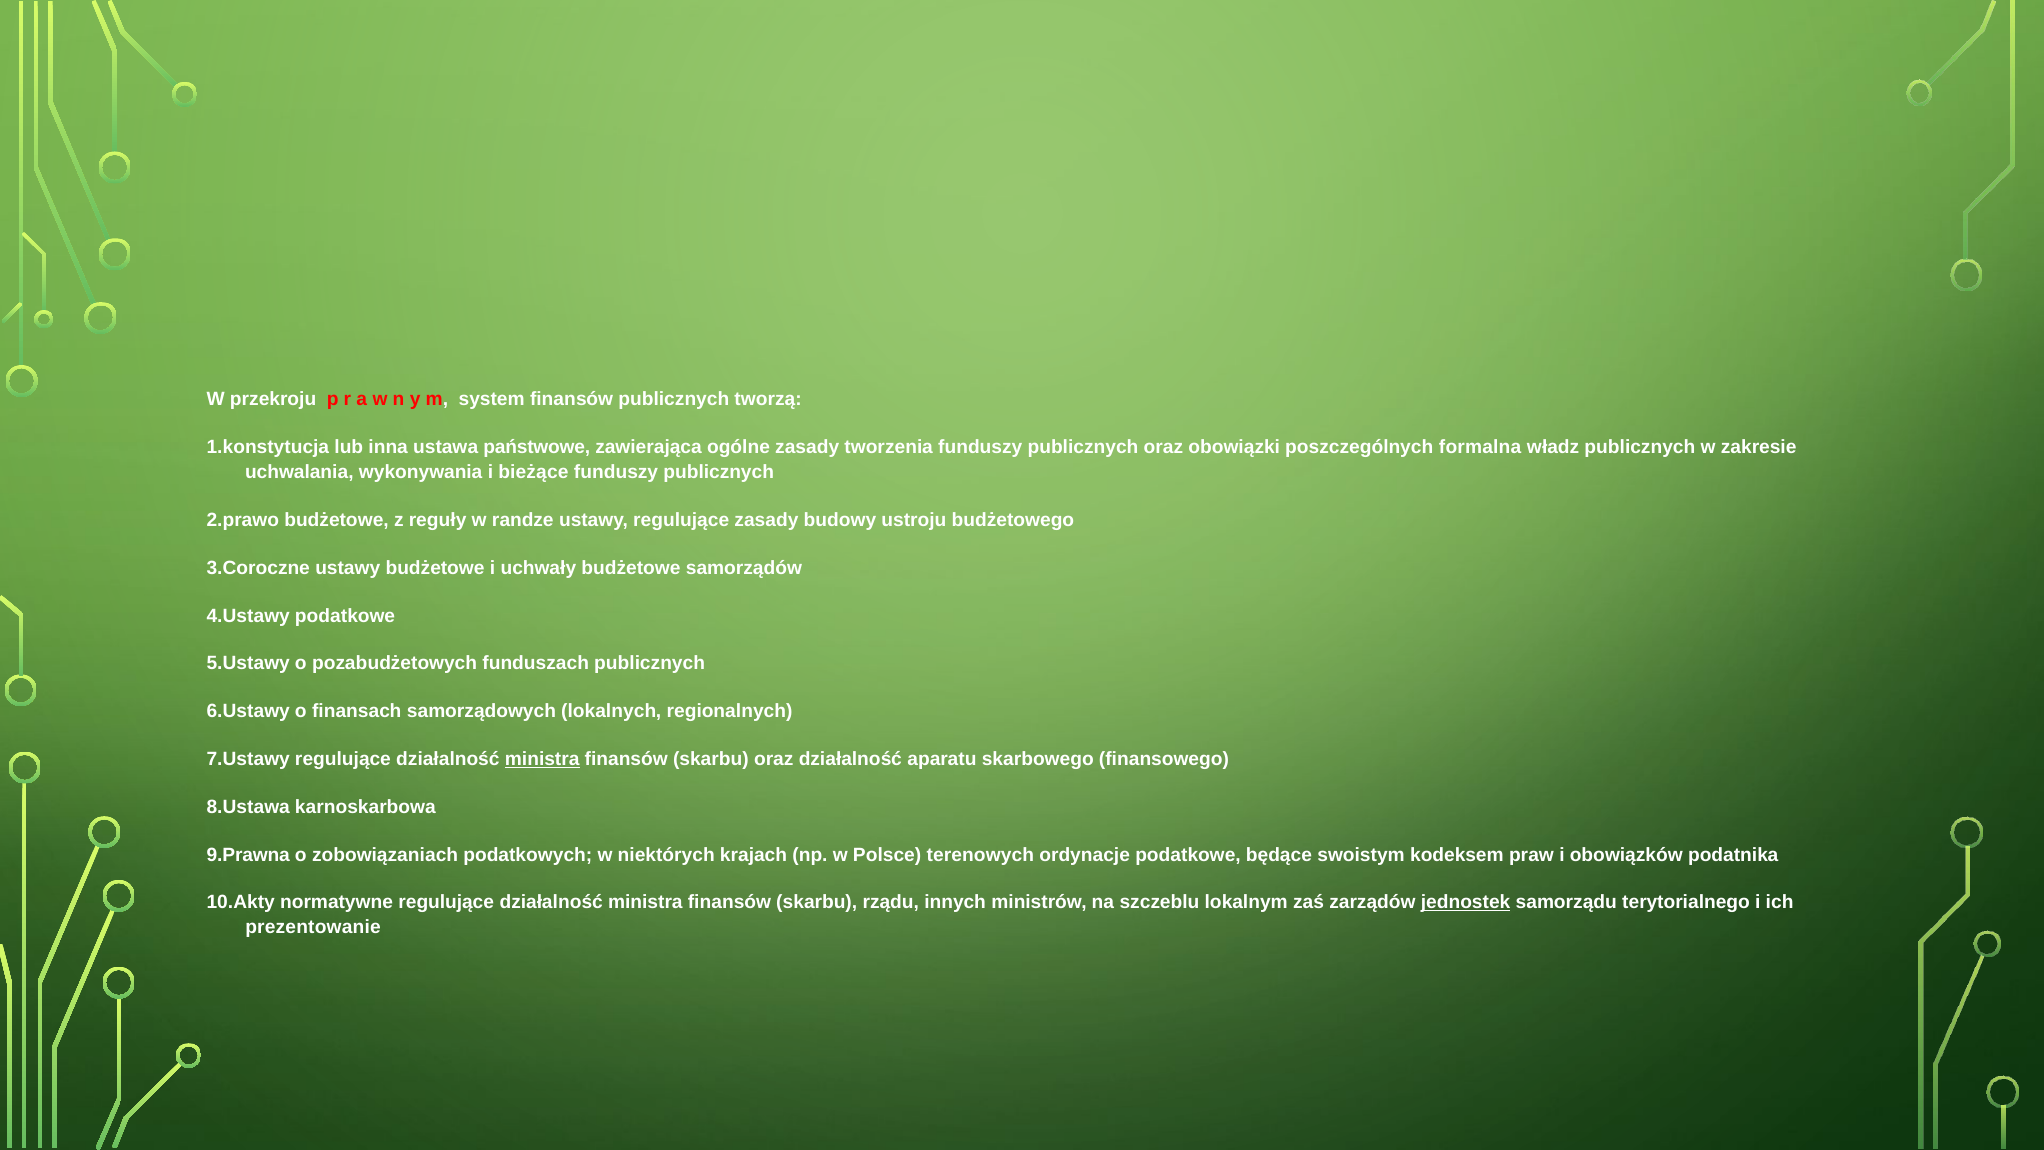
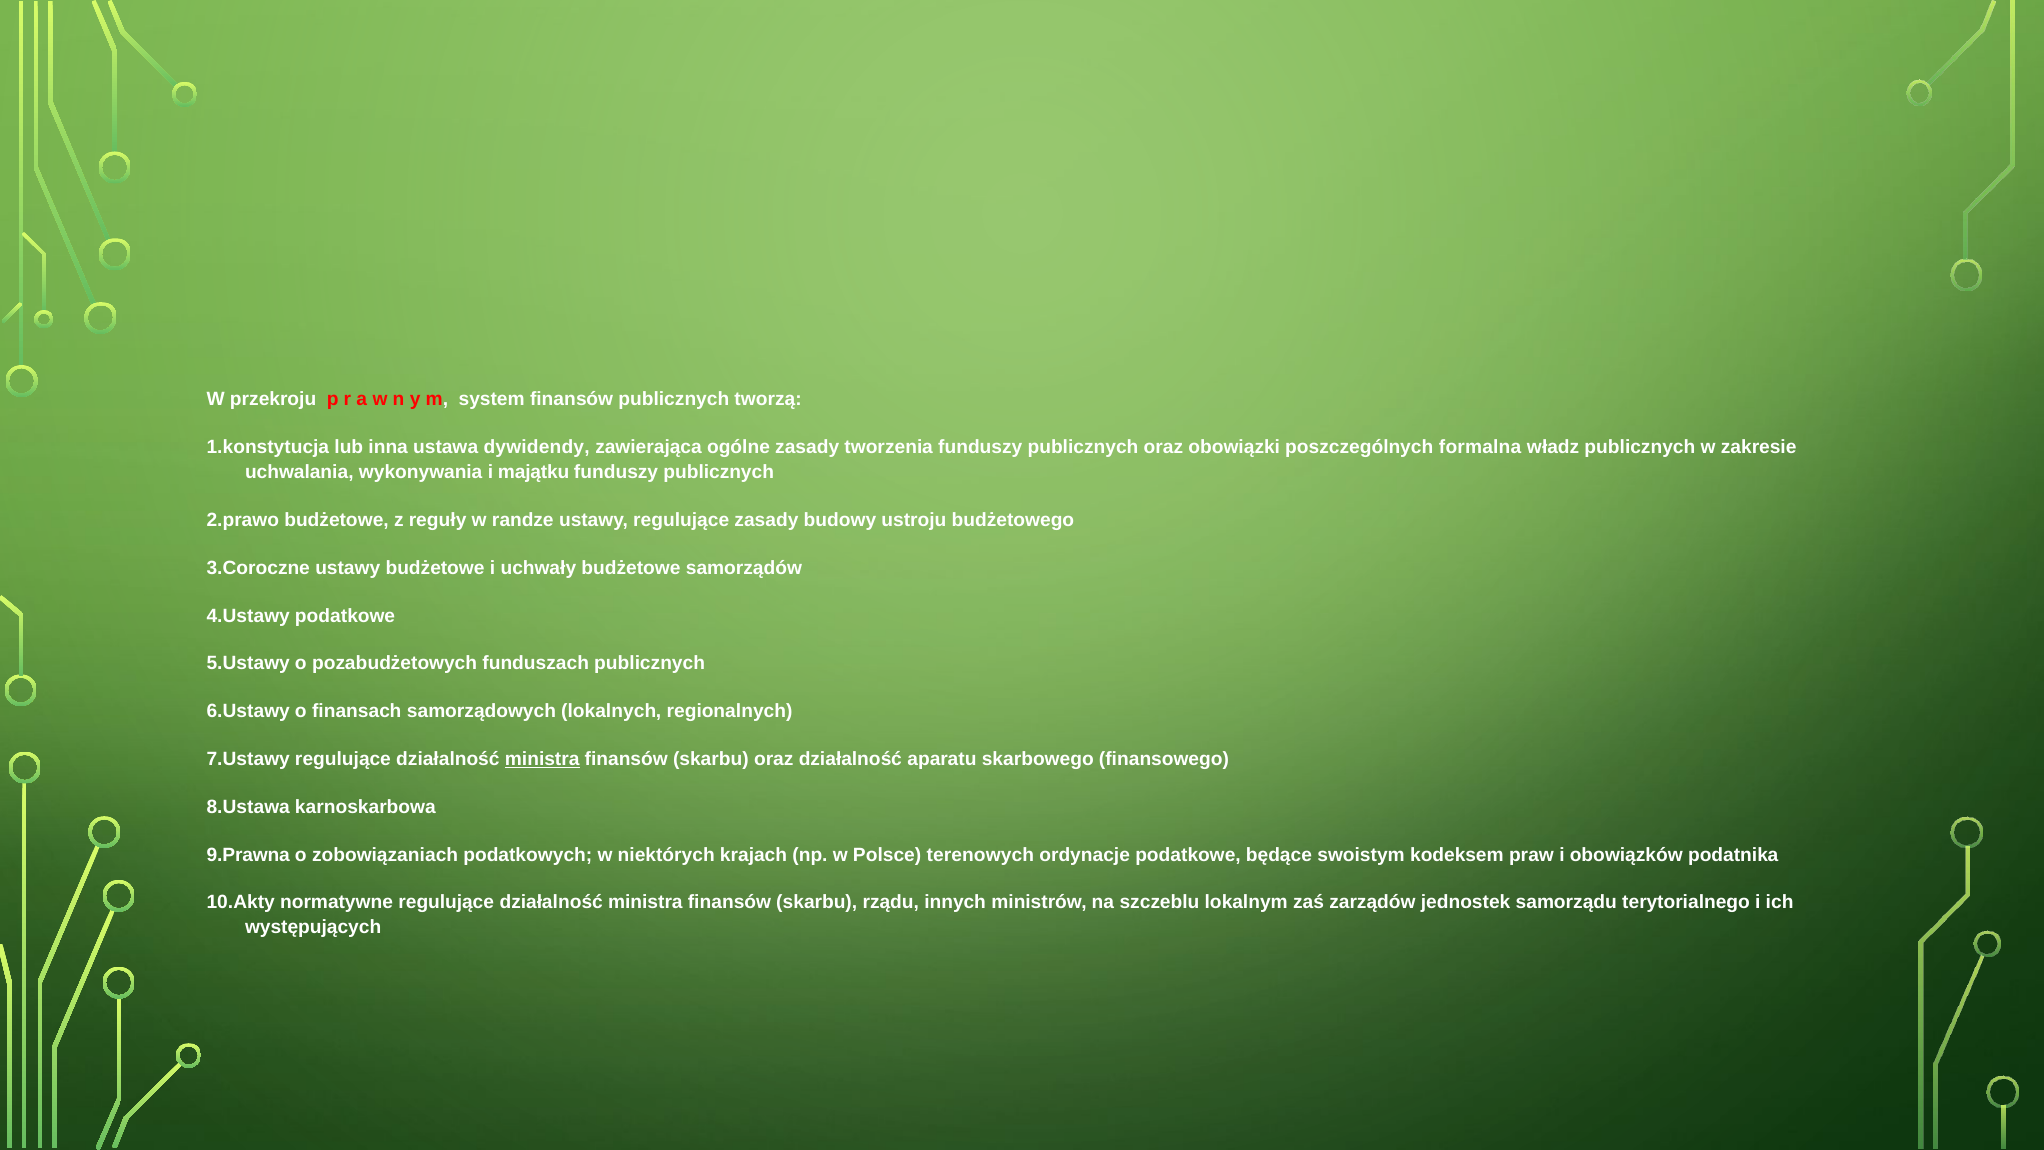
państwowe: państwowe -> dywidendy (537, 447)
bieżące: bieżące -> majątku (534, 472)
jednostek underline: present -> none (1466, 902)
prezentowanie: prezentowanie -> występujących (313, 927)
